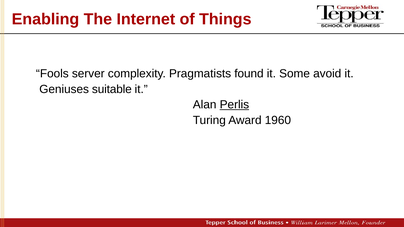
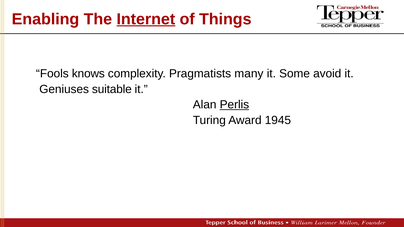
Internet underline: none -> present (146, 19)
server: server -> knows (88, 74)
found: found -> many (249, 74)
1960: 1960 -> 1945 (278, 120)
